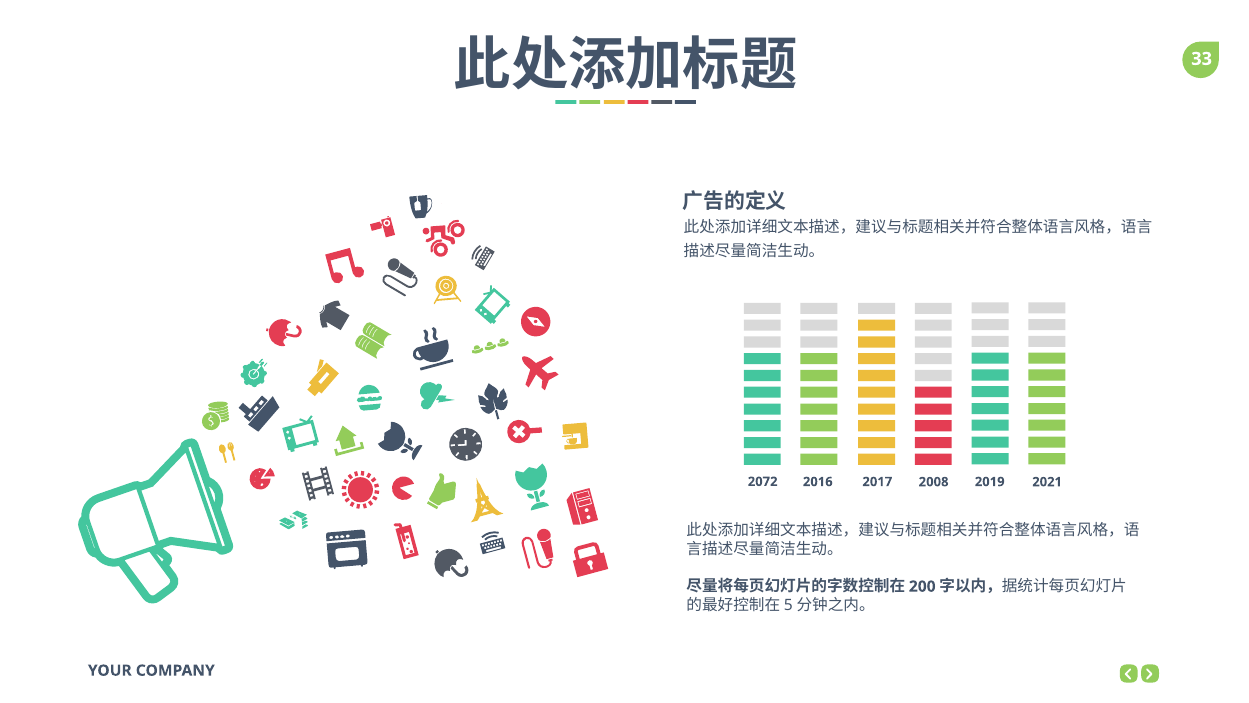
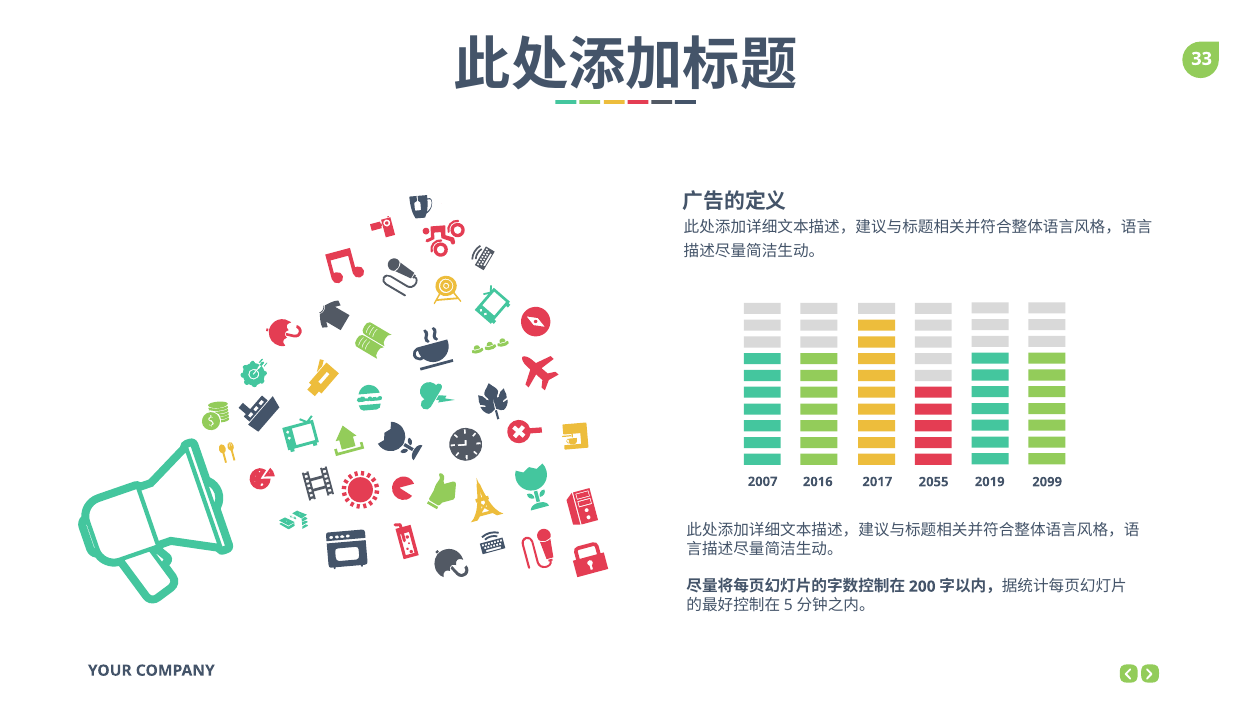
2072: 2072 -> 2007 (763, 482)
2008: 2008 -> 2055 (934, 482)
2021: 2021 -> 2099 (1047, 482)
